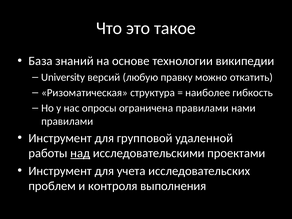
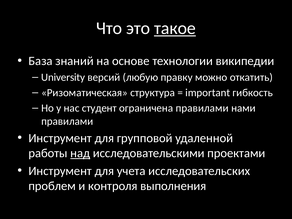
такое underline: none -> present (175, 28)
наиболее: наиболее -> important (208, 93)
опросы: опросы -> студент (99, 108)
